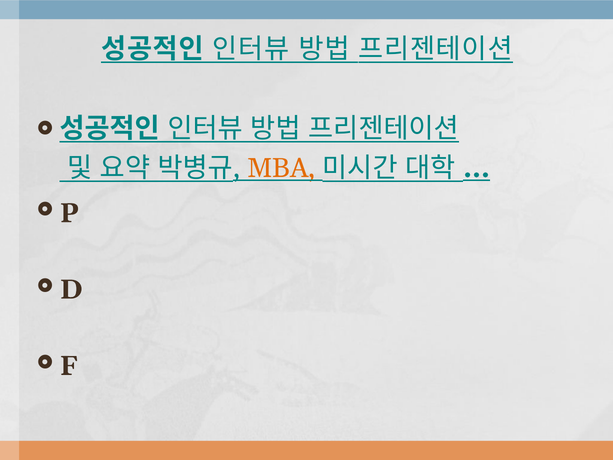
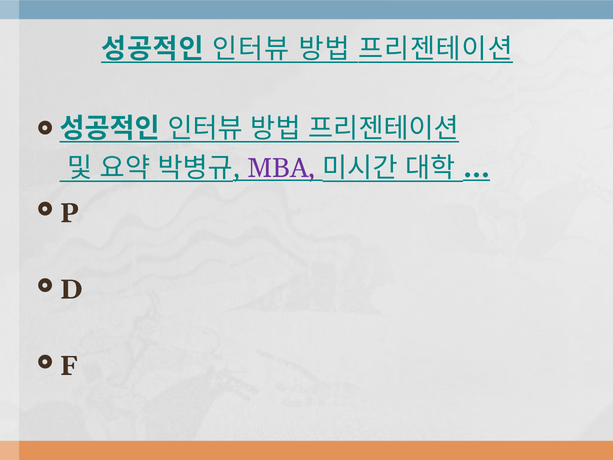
MBA colour: orange -> purple (281, 168)
